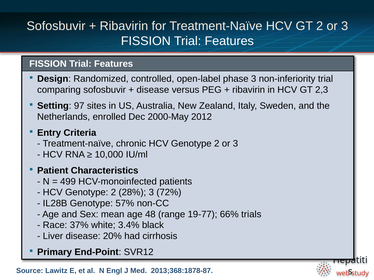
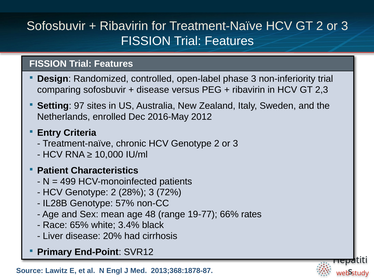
2000-May: 2000-May -> 2016-May (168, 117)
trials: trials -> rates (251, 215)
37%: 37% -> 65% (79, 225)
